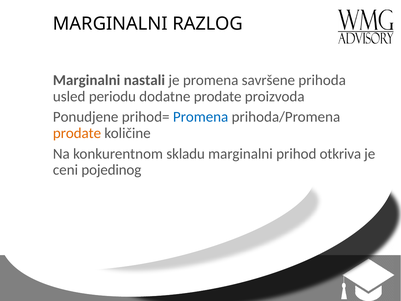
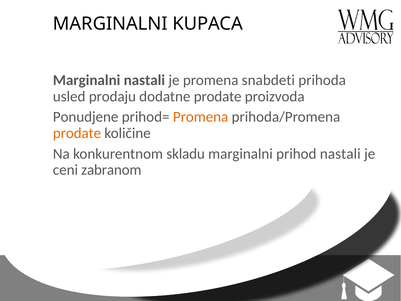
RAZLOG: RAZLOG -> KUPACA (208, 24)
savršene: savršene -> snabdeti (268, 80)
periodu: periodu -> prodaju (112, 96)
Promena colour: blue -> orange (201, 117)
prihod otkriva: otkriva -> nastali (340, 154)
pojedinog: pojedinog -> zabranom (111, 170)
